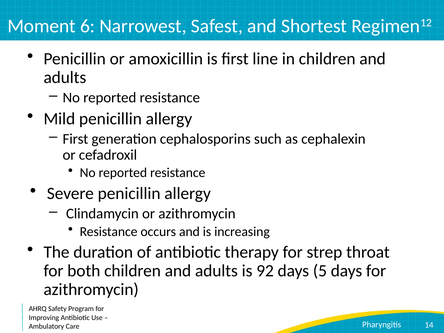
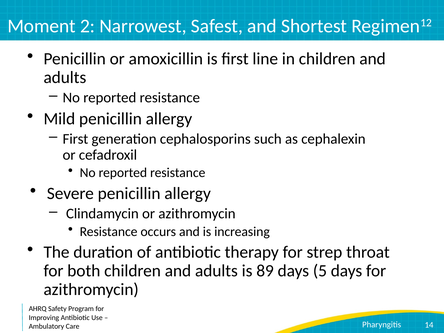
6: 6 -> 2 (88, 26)
92: 92 -> 89 (265, 271)
